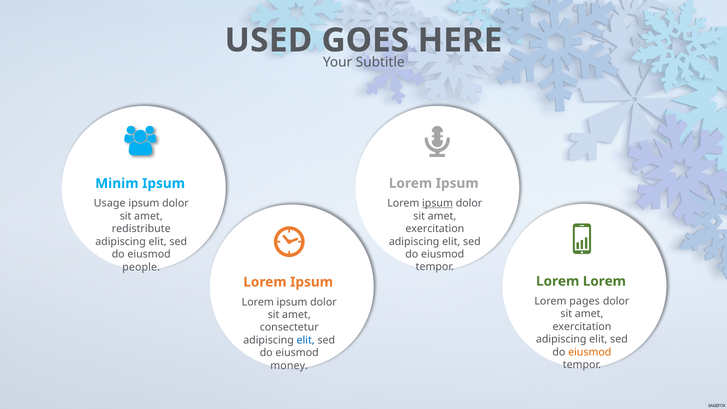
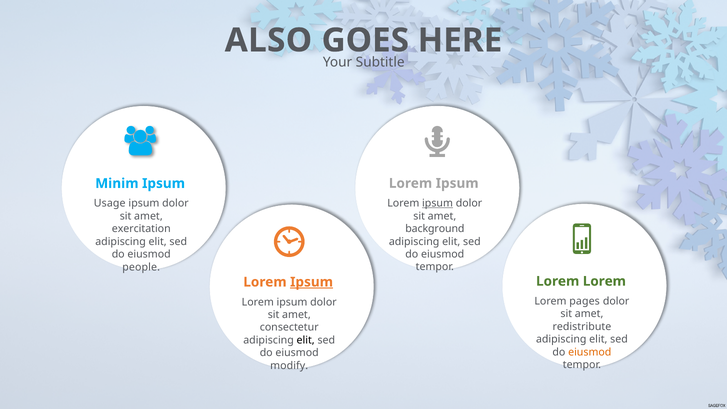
USED: USED -> ALSO (268, 40)
exercitation: exercitation -> background (435, 229)
redistribute: redistribute -> exercitation (141, 229)
Ipsum underline: none -> present (312, 282)
exercitation: exercitation -> redistribute (582, 327)
elit colour: blue -> black (306, 340)
money: money -> modify (289, 366)
